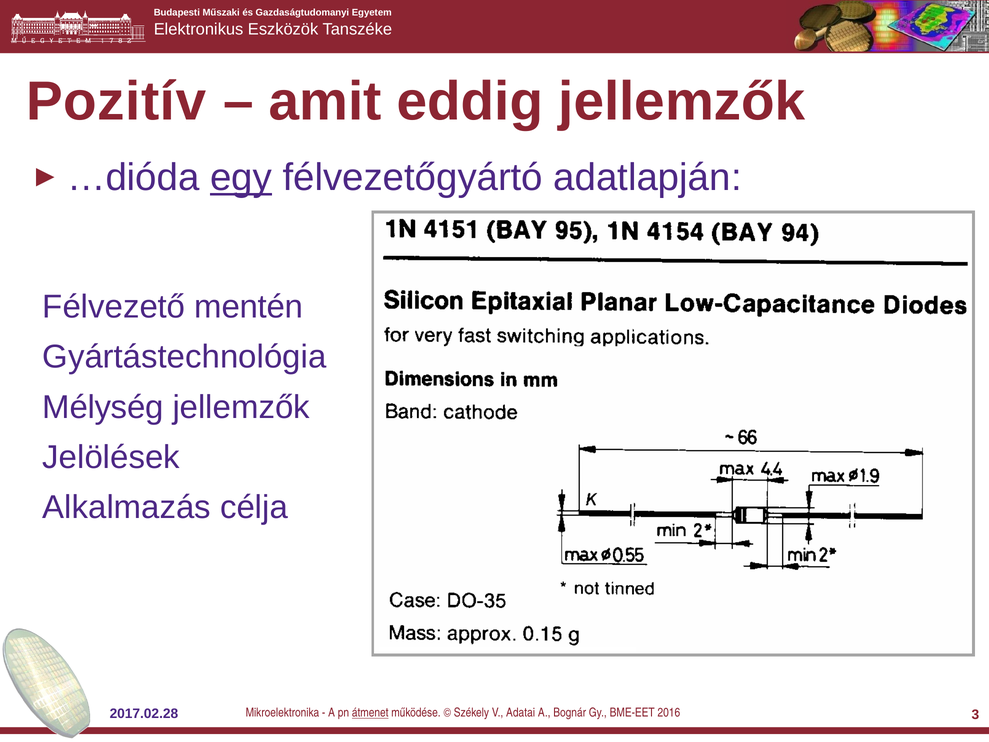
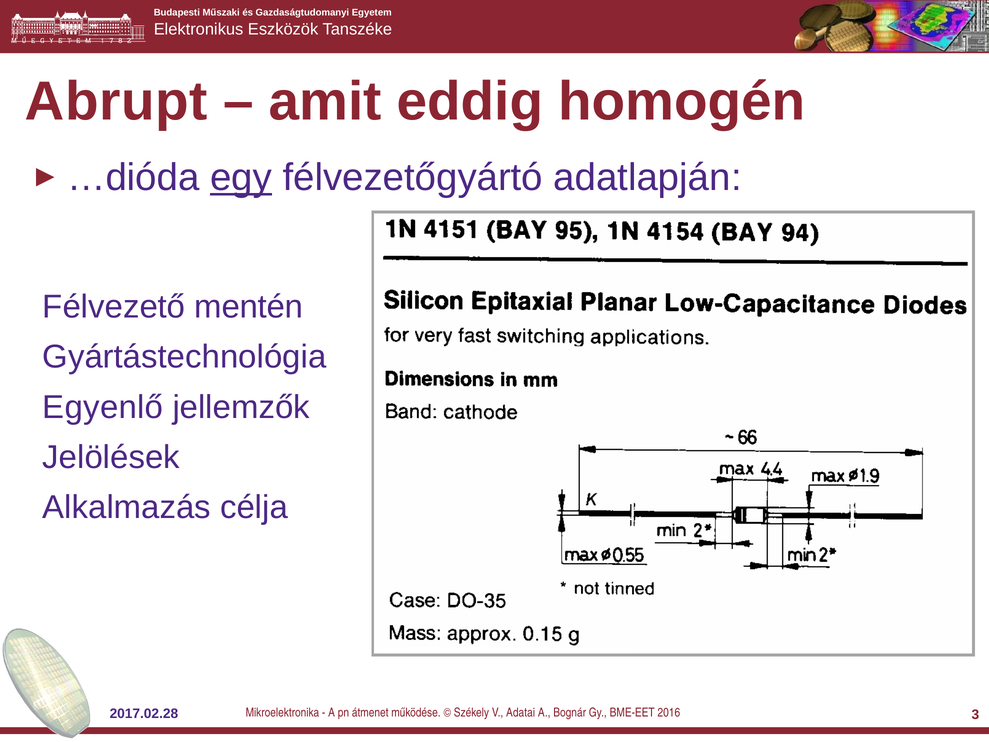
Pozitív: Pozitív -> Abrupt (116, 101)
eddig jellemzők: jellemzők -> homogén (682, 101)
Mélység: Mélység -> Egyenlő (103, 407)
átmenet underline: present -> none (370, 713)
